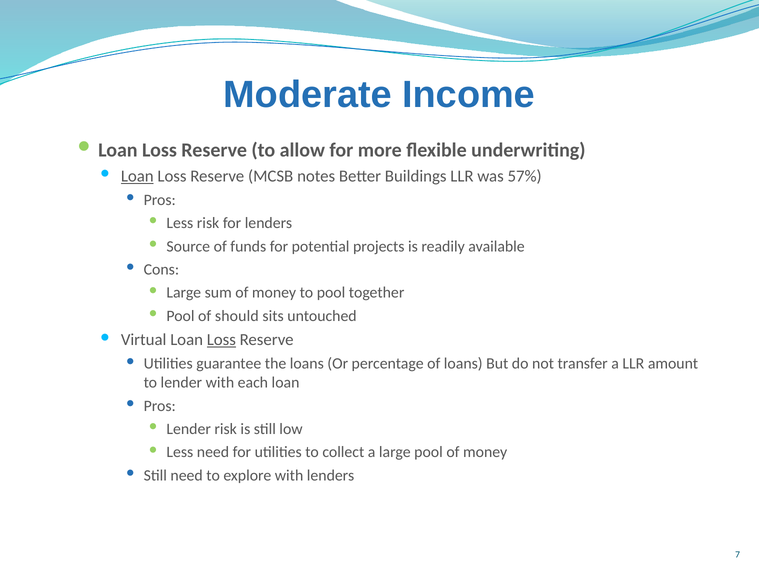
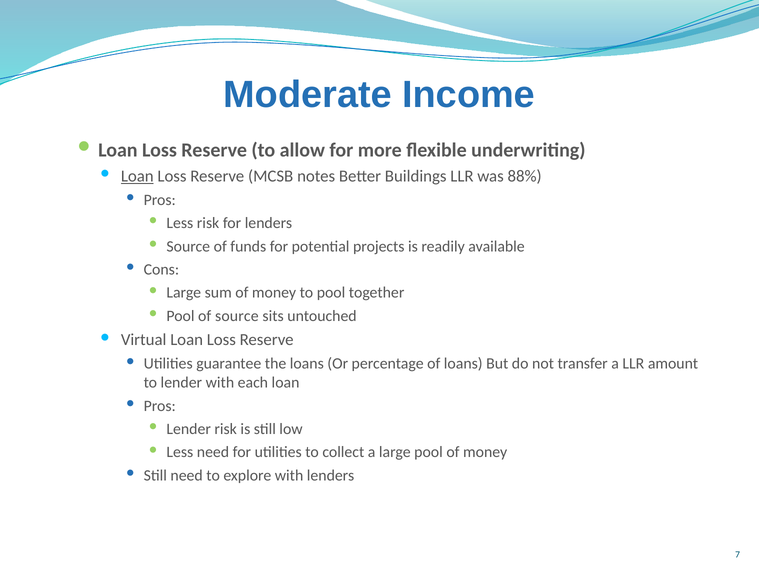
57%: 57% -> 88% (525, 176)
of should: should -> source (237, 316)
Loss underline: present -> none (221, 340)
